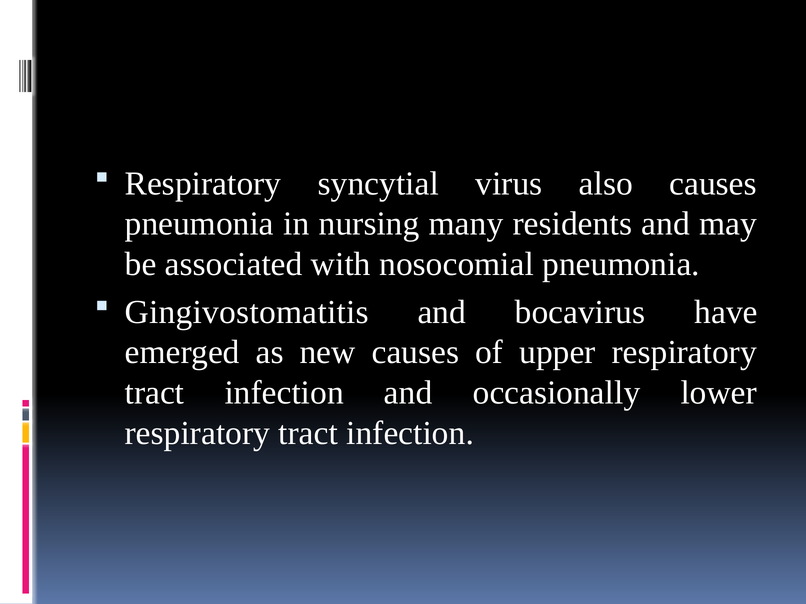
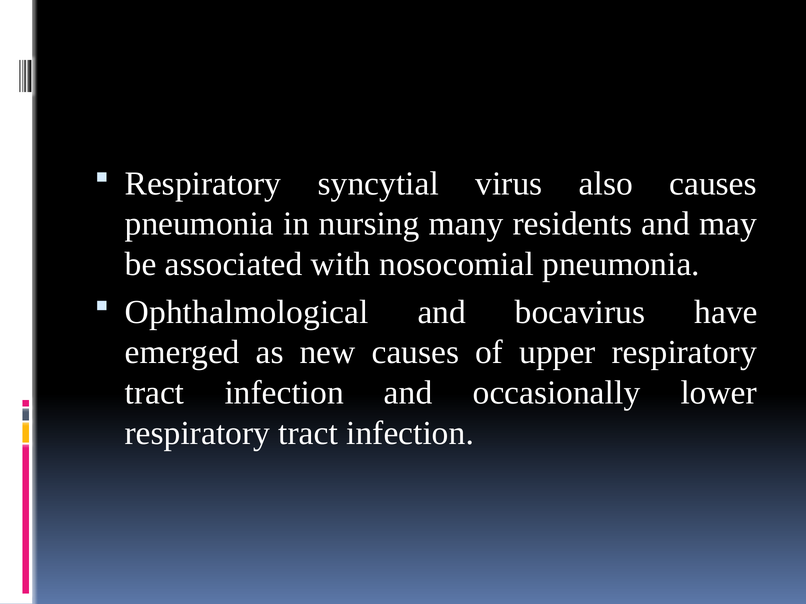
Gingivostomatitis: Gingivostomatitis -> Ophthalmological (247, 312)
